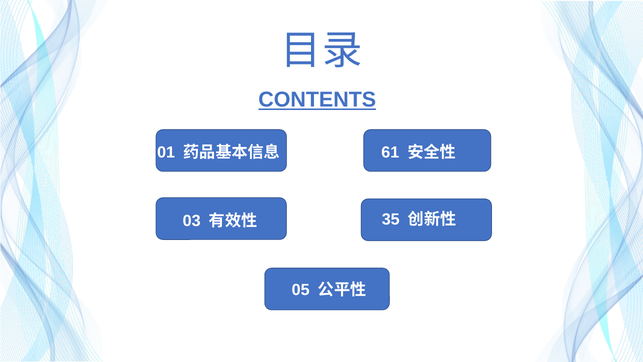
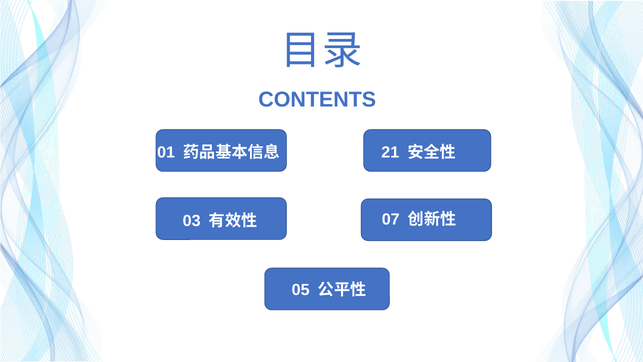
CONTENTS underline: present -> none (317, 100)
61: 61 -> 21 (390, 152)
35: 35 -> 07 (391, 219)
